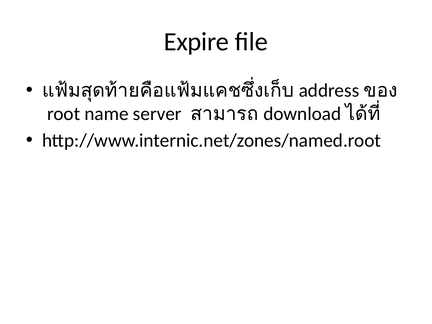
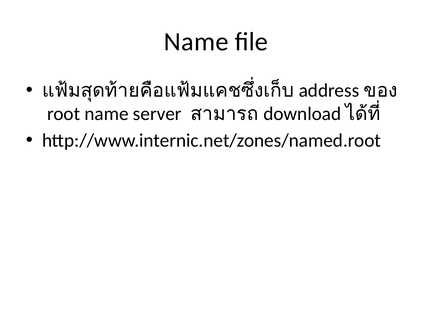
Expire: Expire -> Name (196, 42)
